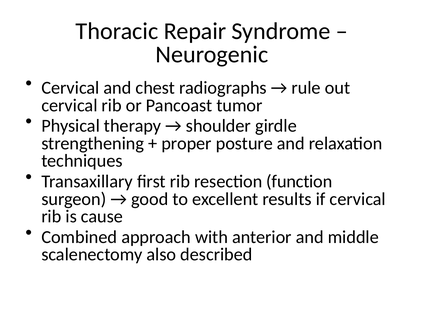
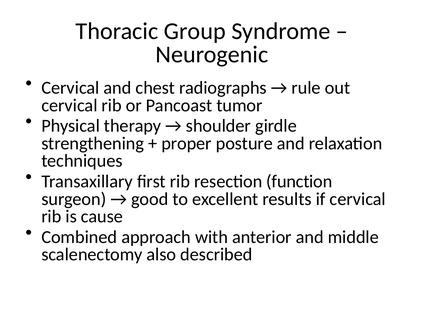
Repair: Repair -> Group (195, 31)
